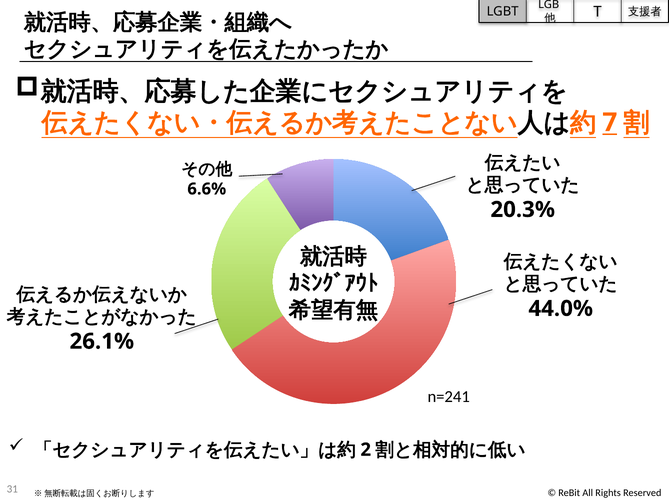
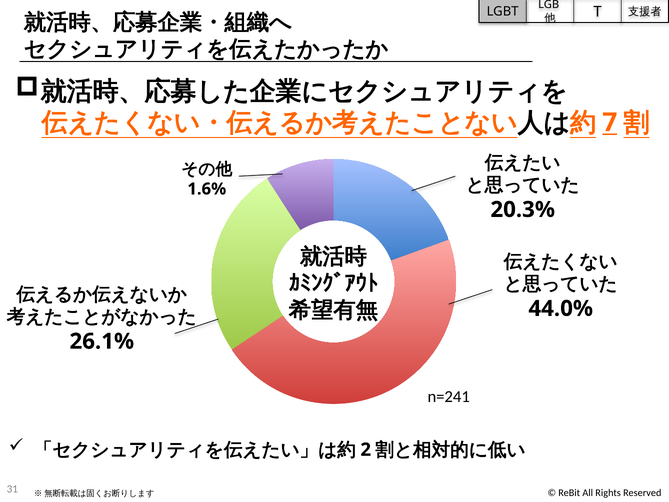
6.6%: 6.6% -> 1.6% (207, 189)
